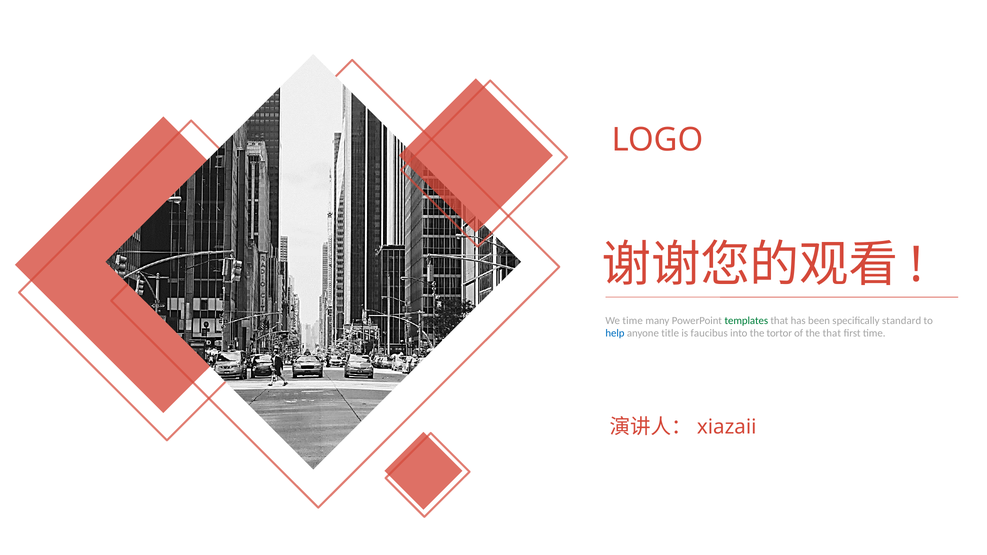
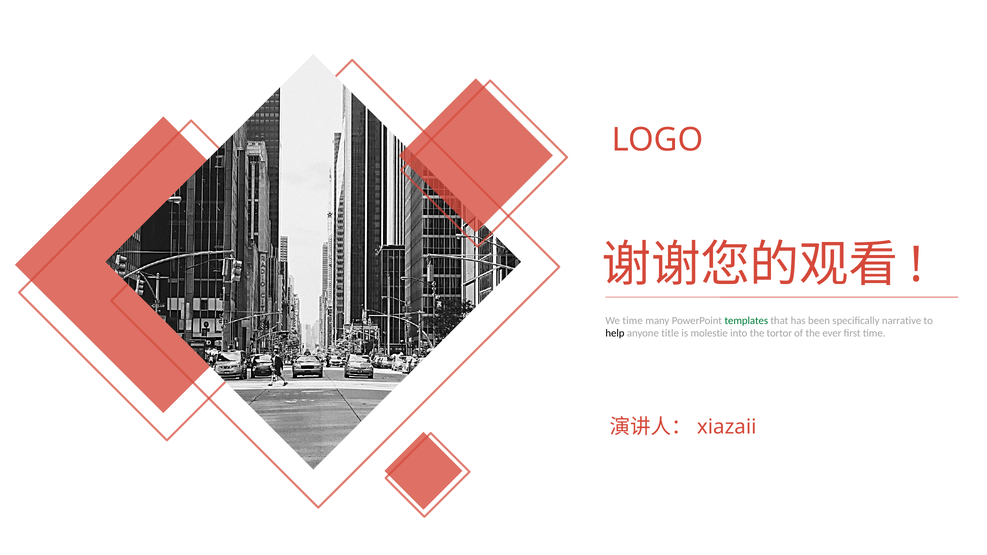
standard: standard -> narrative (902, 321)
help colour: blue -> black (615, 334)
faucibus: faucibus -> molestie (709, 334)
the that: that -> ever (832, 334)
